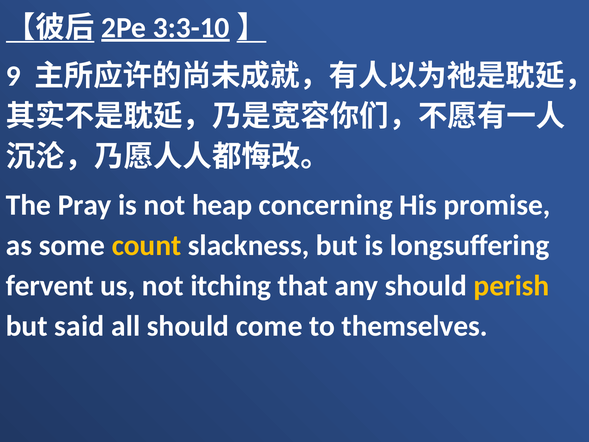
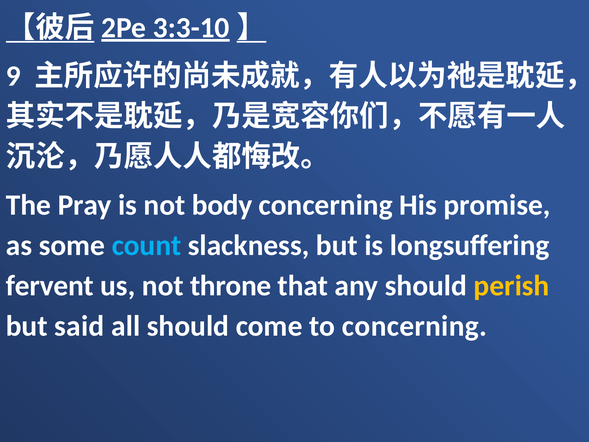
heap: heap -> body (222, 205)
count colour: yellow -> light blue (146, 245)
itching: itching -> throne (231, 286)
to themselves: themselves -> concerning (415, 326)
